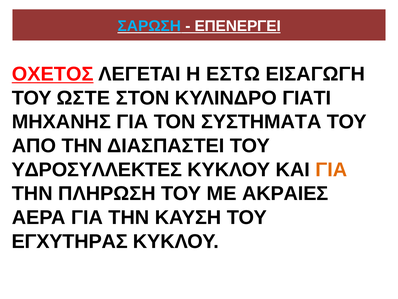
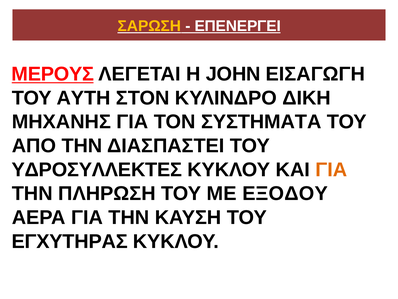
ΣΑΡΩΣΗ colour: light blue -> yellow (149, 26)
ΟΧΕΤΟΣ: ΟΧΕΤΟΣ -> ΜΕΡΟΥΣ (53, 74)
ΕΣΤΩ: ΕΣΤΩ -> JOHN (233, 74)
ΩΣΤΕ: ΩΣΤΕ -> ΑΥΤΗ (83, 98)
ΓΙΑΤΙ: ΓΙΑΤΙ -> ΔΙΚΗ (307, 98)
ΑΚΡΑΙΕΣ: ΑΚΡΑΙΕΣ -> ΕΞΟΔΟΥ (285, 193)
